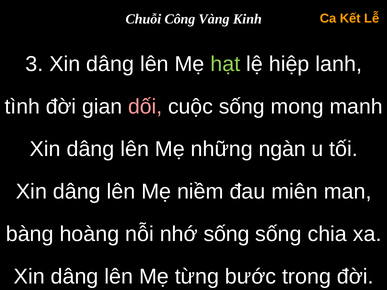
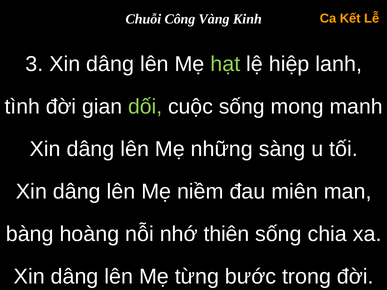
dối colour: pink -> light green (145, 107)
ngàn: ngàn -> sàng (282, 149)
nhớ sống: sống -> thiên (227, 234)
